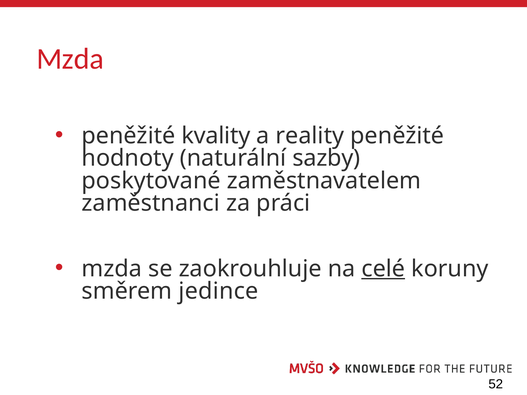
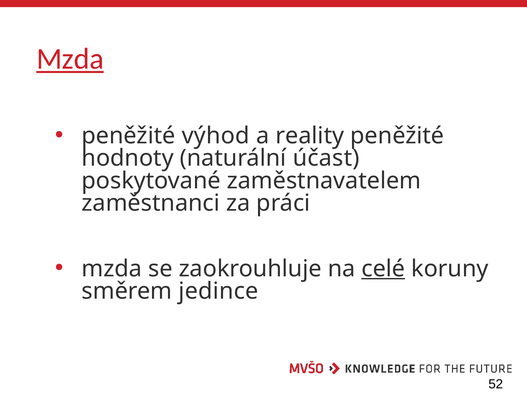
Mzda underline: none -> present (70, 59)
kvality: kvality -> výhod (216, 136)
sazby: sazby -> účast (326, 158)
